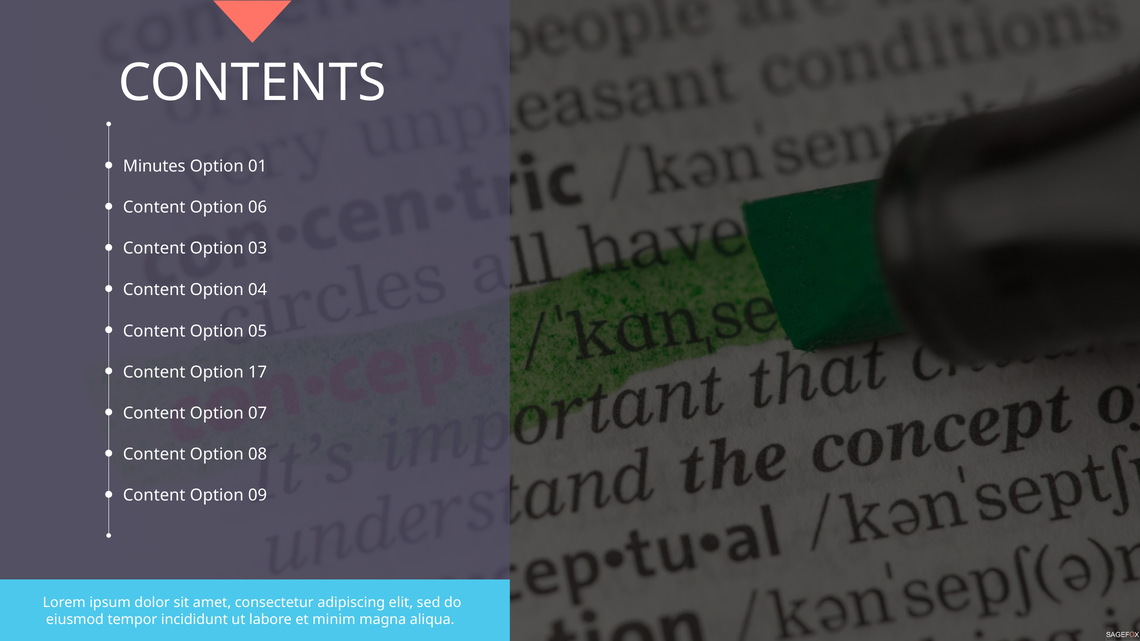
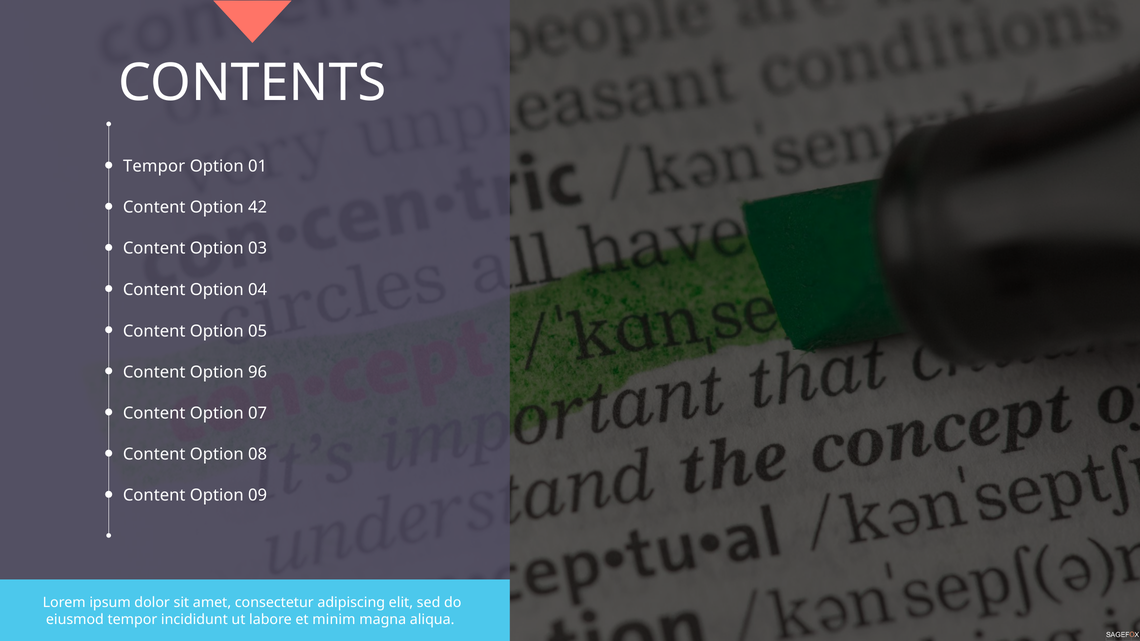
Minutes: Minutes -> Tempor (154, 166)
06: 06 -> 42 (258, 207)
17: 17 -> 96 (258, 372)
